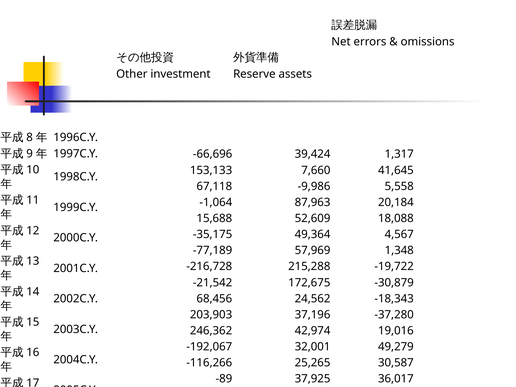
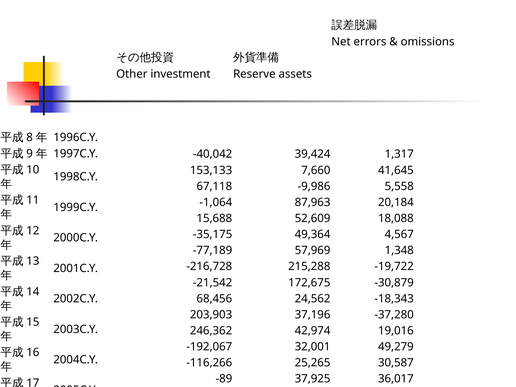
-66,696: -66,696 -> -40,042 (213, 154)
